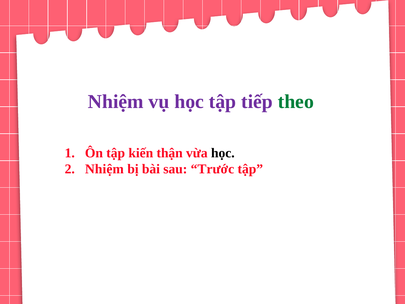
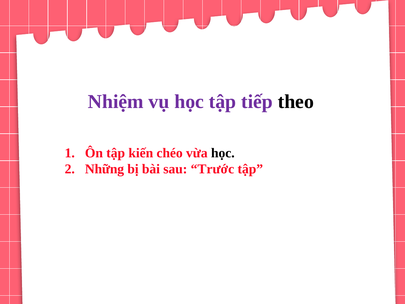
theo colour: green -> black (296, 102)
thận: thận -> chéo (170, 153)
Nhiệm: Nhiệm -> Những (105, 169)
